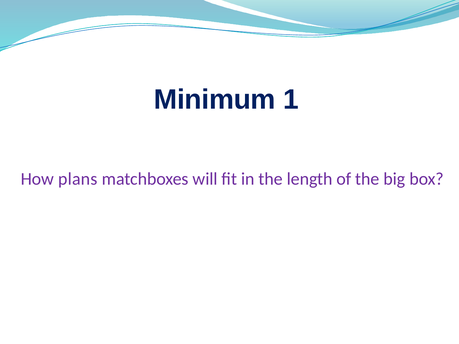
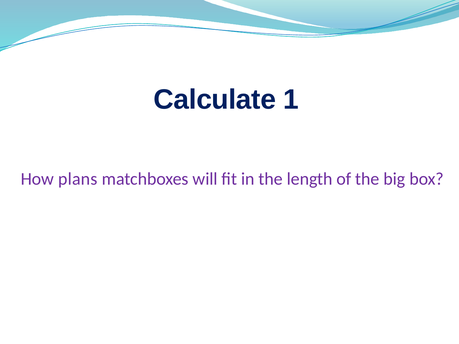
Minimum: Minimum -> Calculate (215, 100)
